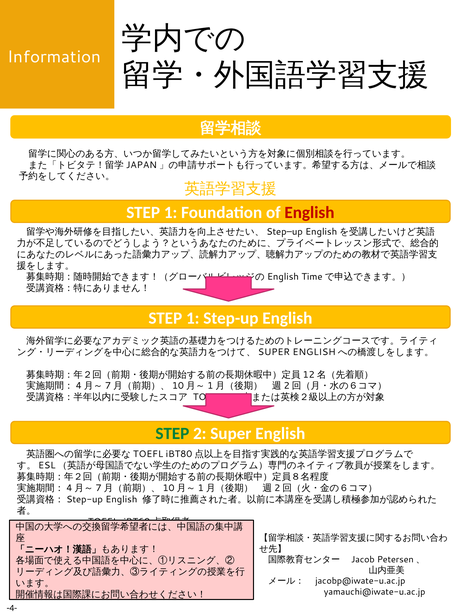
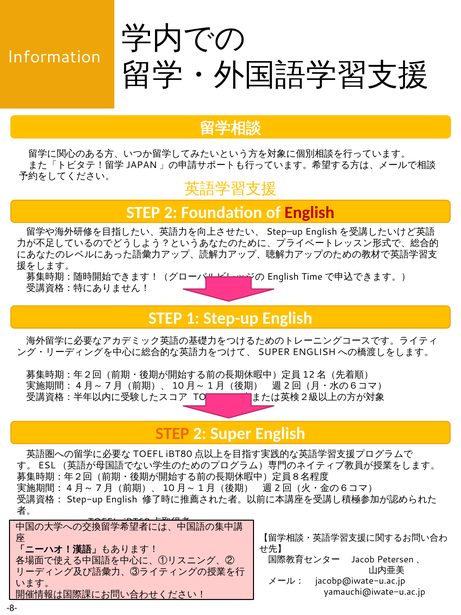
1: 1 -> 2 (171, 212)
STEP colour: green -> orange (172, 433)
-4-: -4- -> -8- (12, 608)
